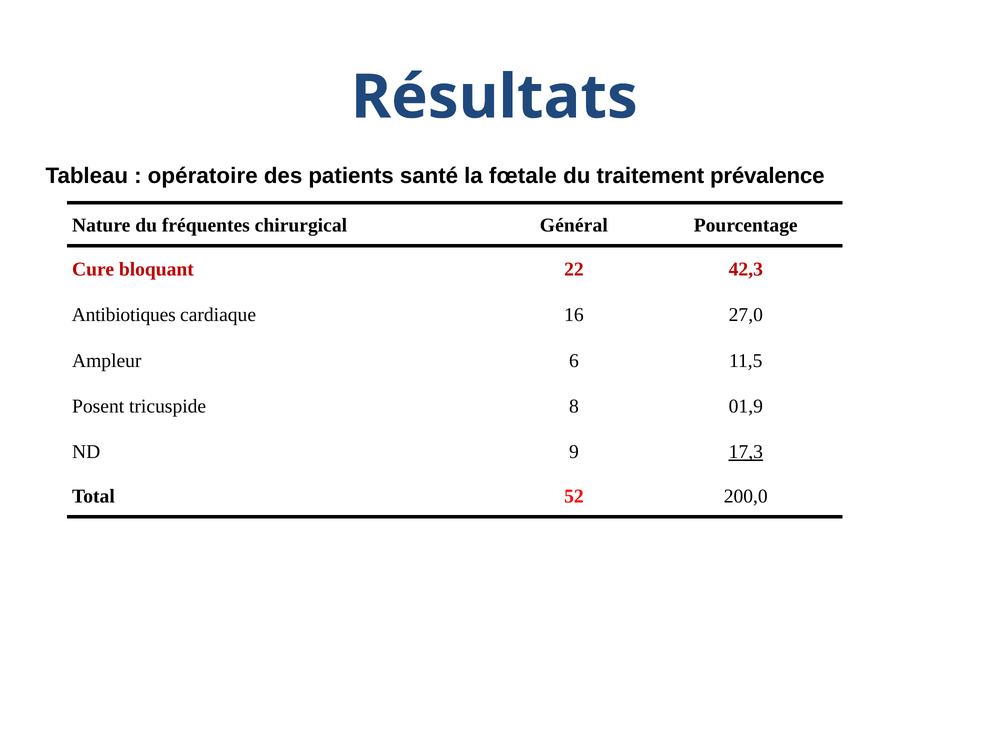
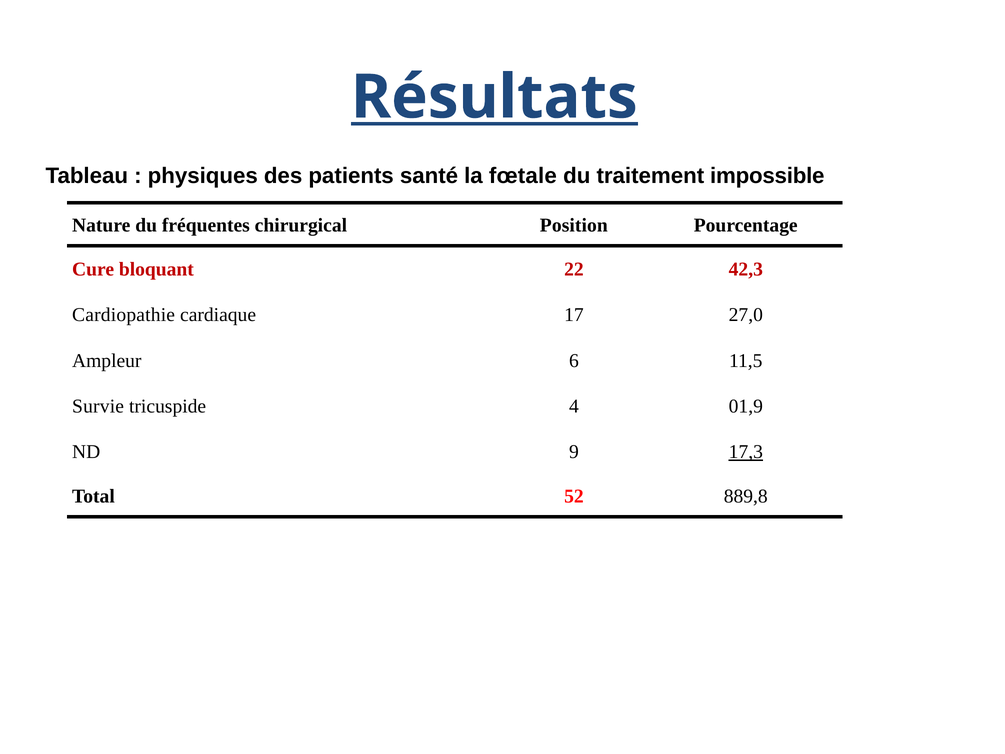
Résultats underline: none -> present (494, 97)
opératoire: opératoire -> physiques (203, 176)
prévalence: prévalence -> impossible (767, 176)
Général: Général -> Position (574, 225)
Antibiotiques: Antibiotiques -> Cardiopathie (124, 315)
16: 16 -> 17 (574, 315)
Posent: Posent -> Survie (98, 406)
8: 8 -> 4 (574, 406)
200,0: 200,0 -> 889,8 (746, 496)
